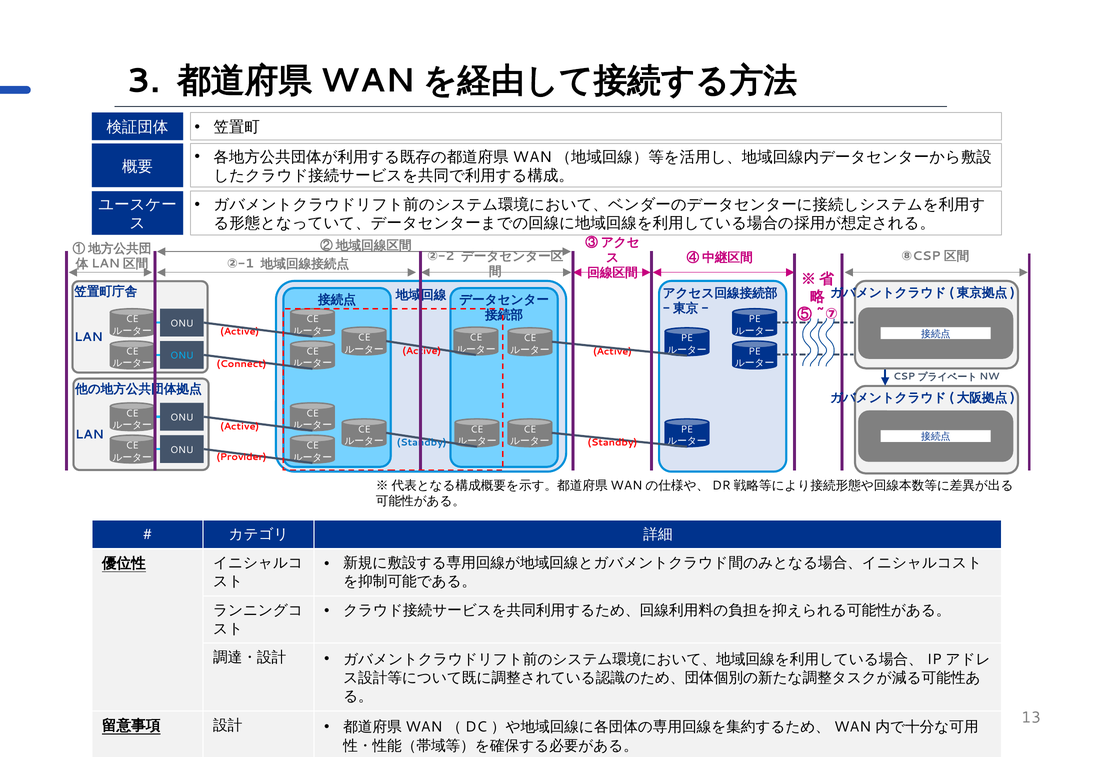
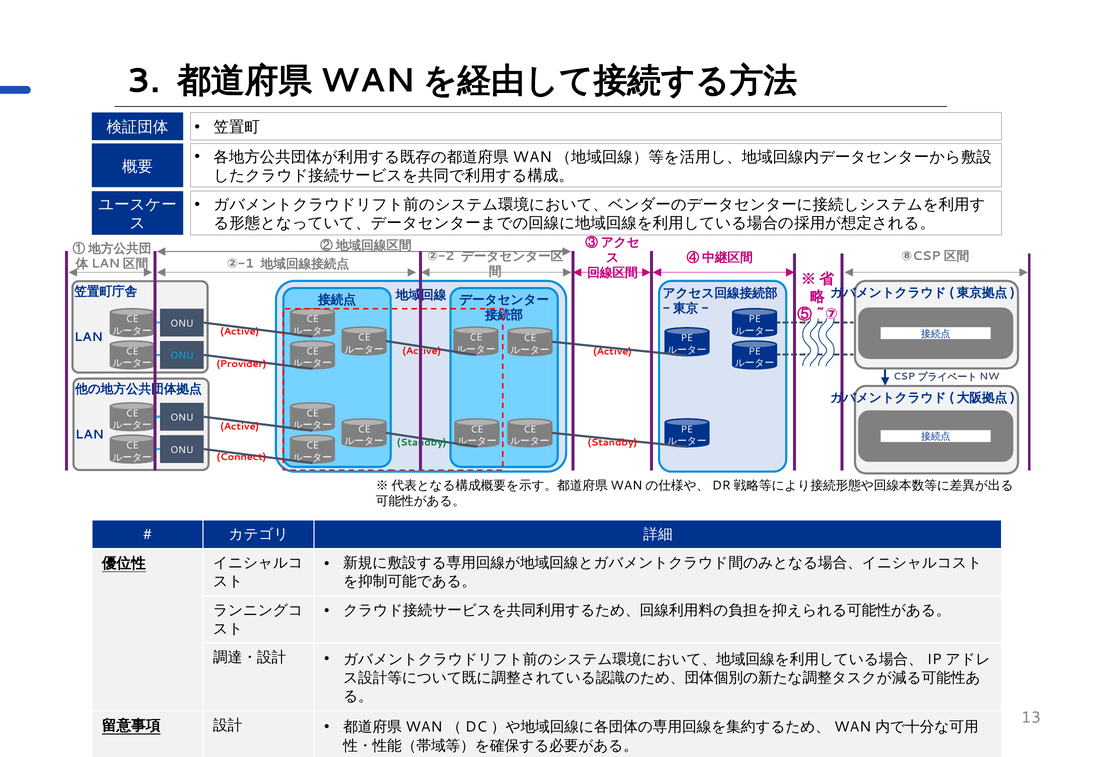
Connect: Connect -> Provider (241, 364)
Standby colour: blue -> green (422, 443)
Provider: Provider -> Connect (241, 457)
